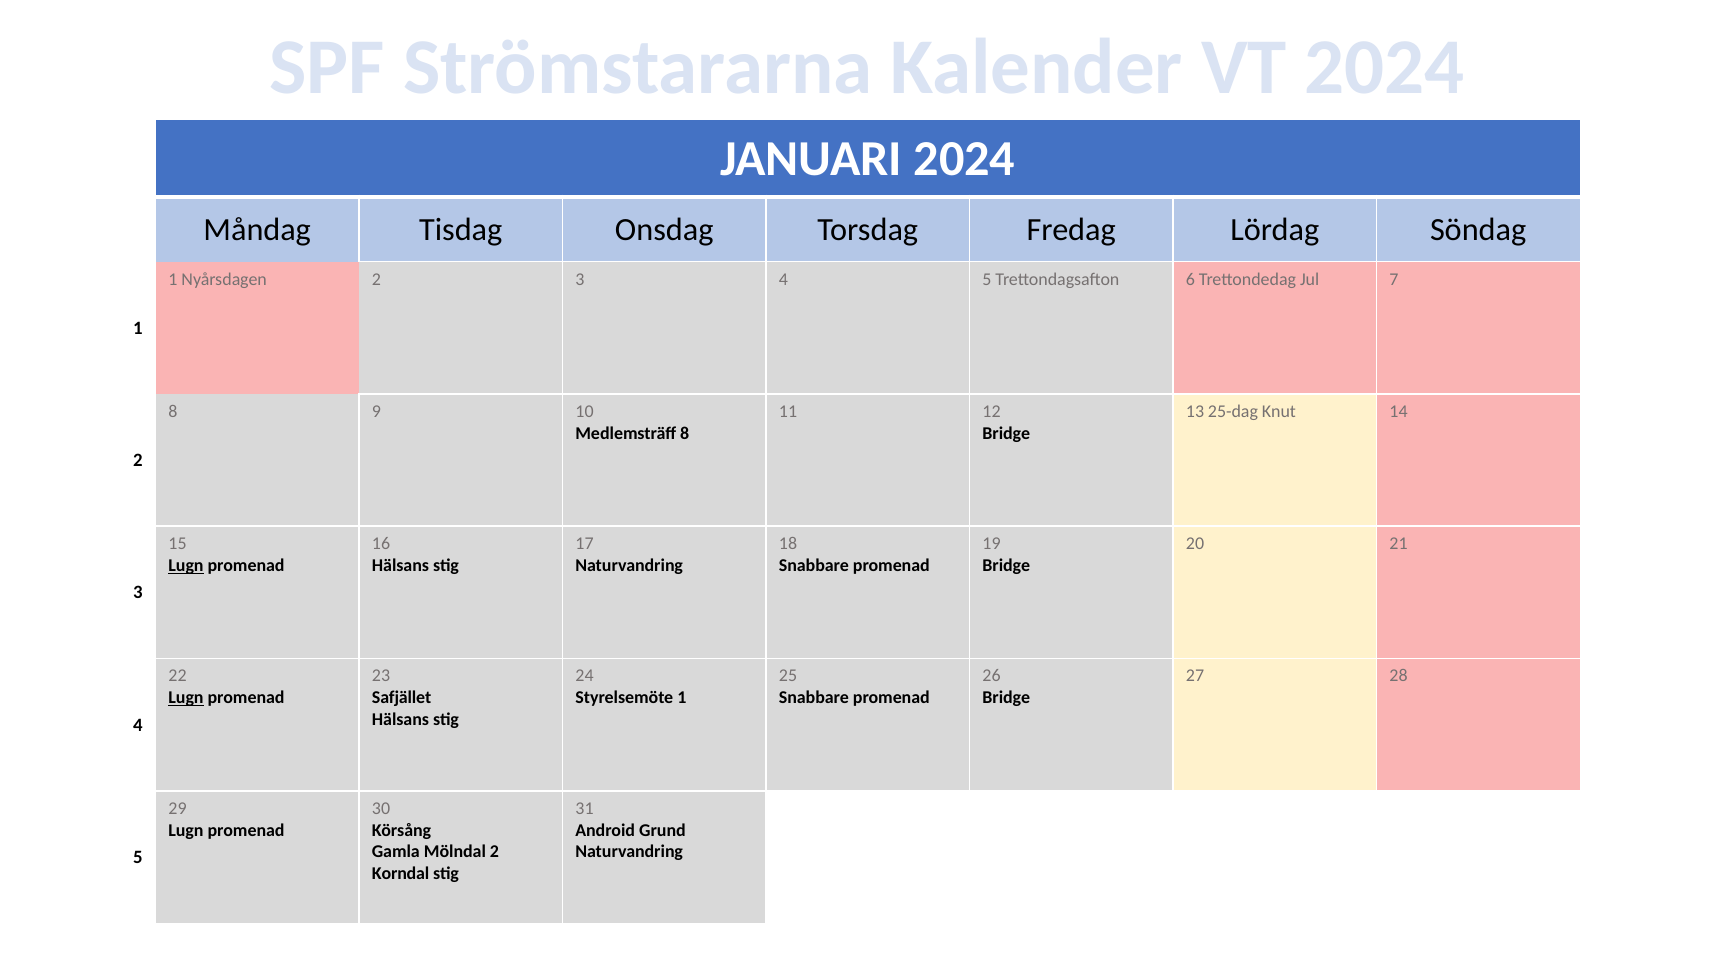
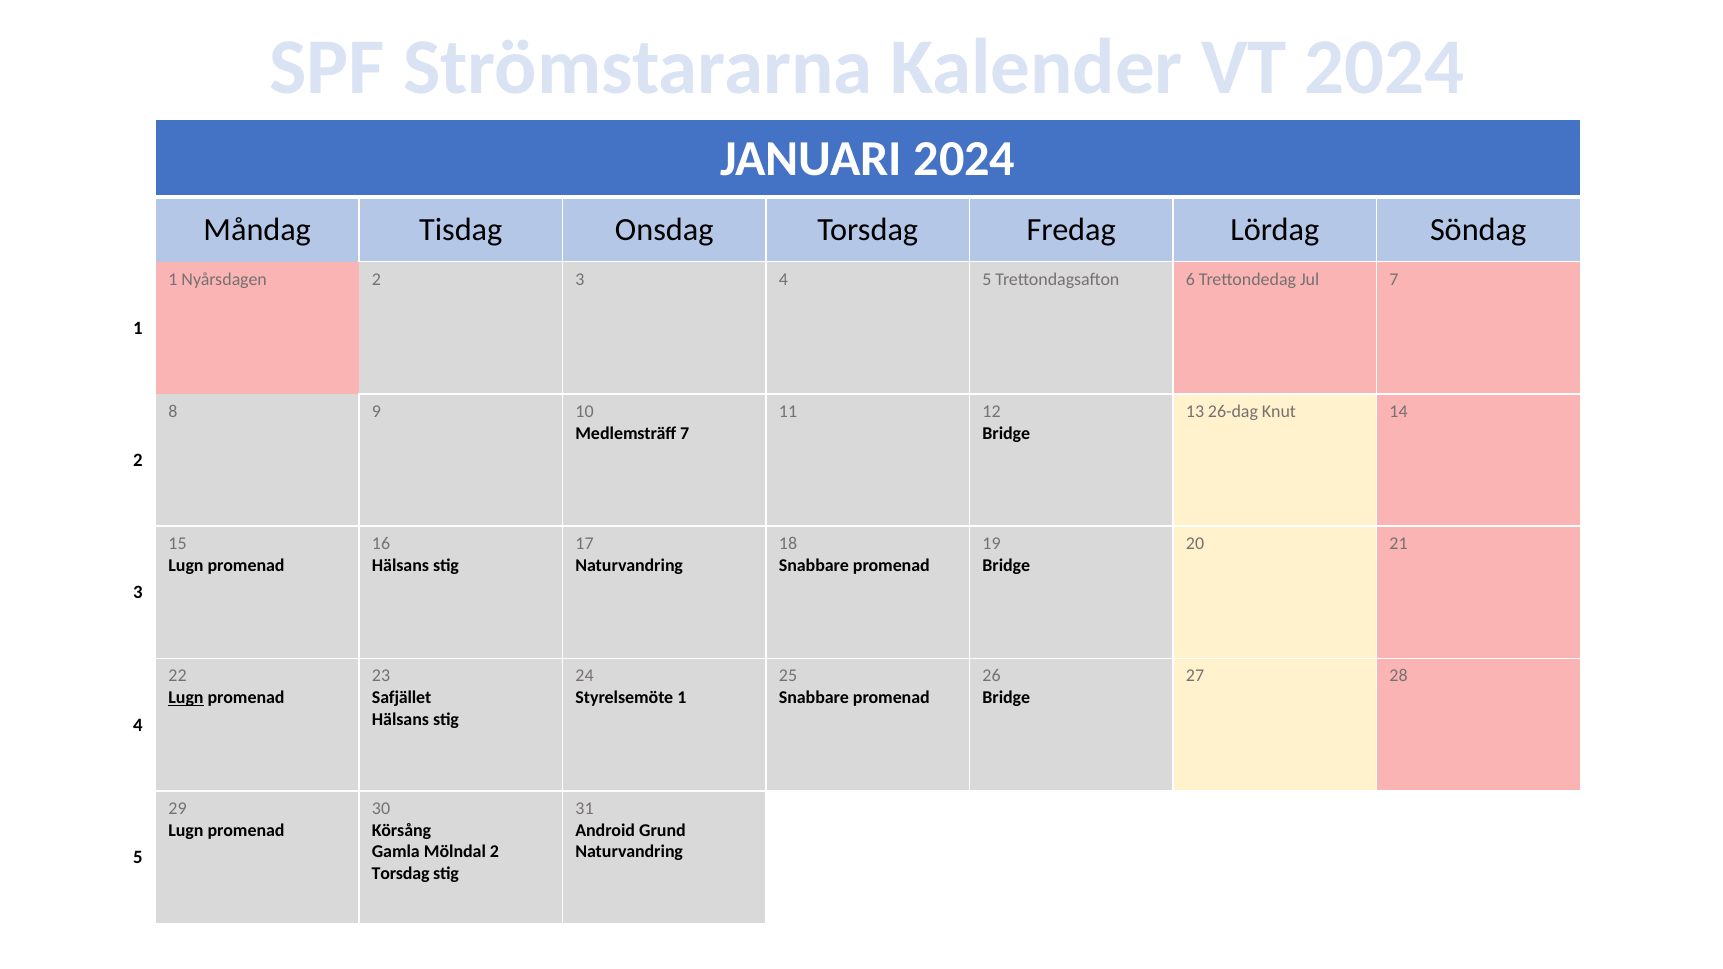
25-dag: 25-dag -> 26-dag (1233, 412)
Medlemsträff 8: 8 -> 7 (685, 433)
Lugn underline: present -> none (186, 566)
Korndal: Korndal -> Torsdag (401, 874)
